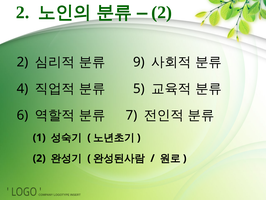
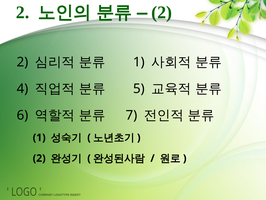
9: 9 -> 1 (139, 62)
